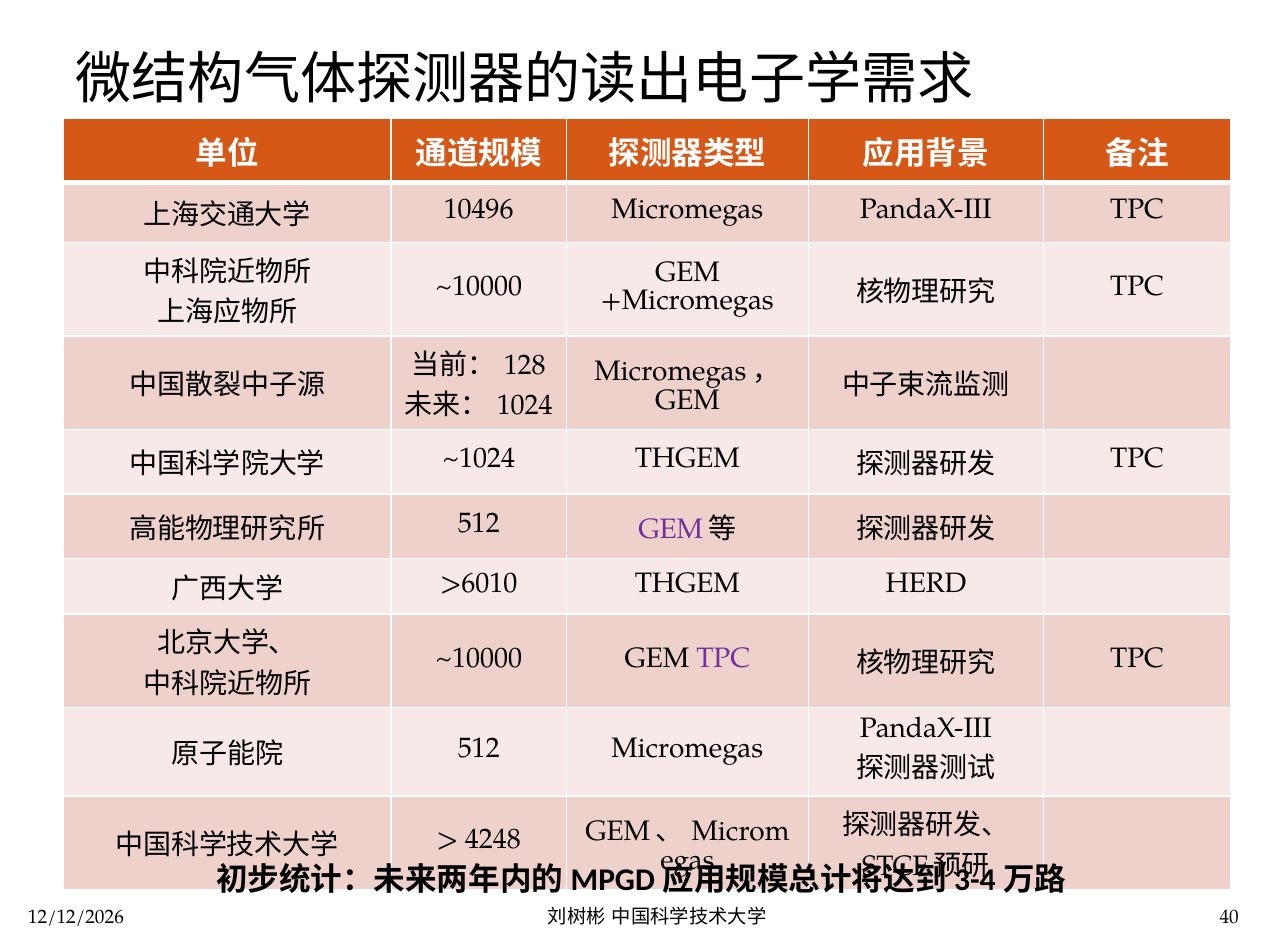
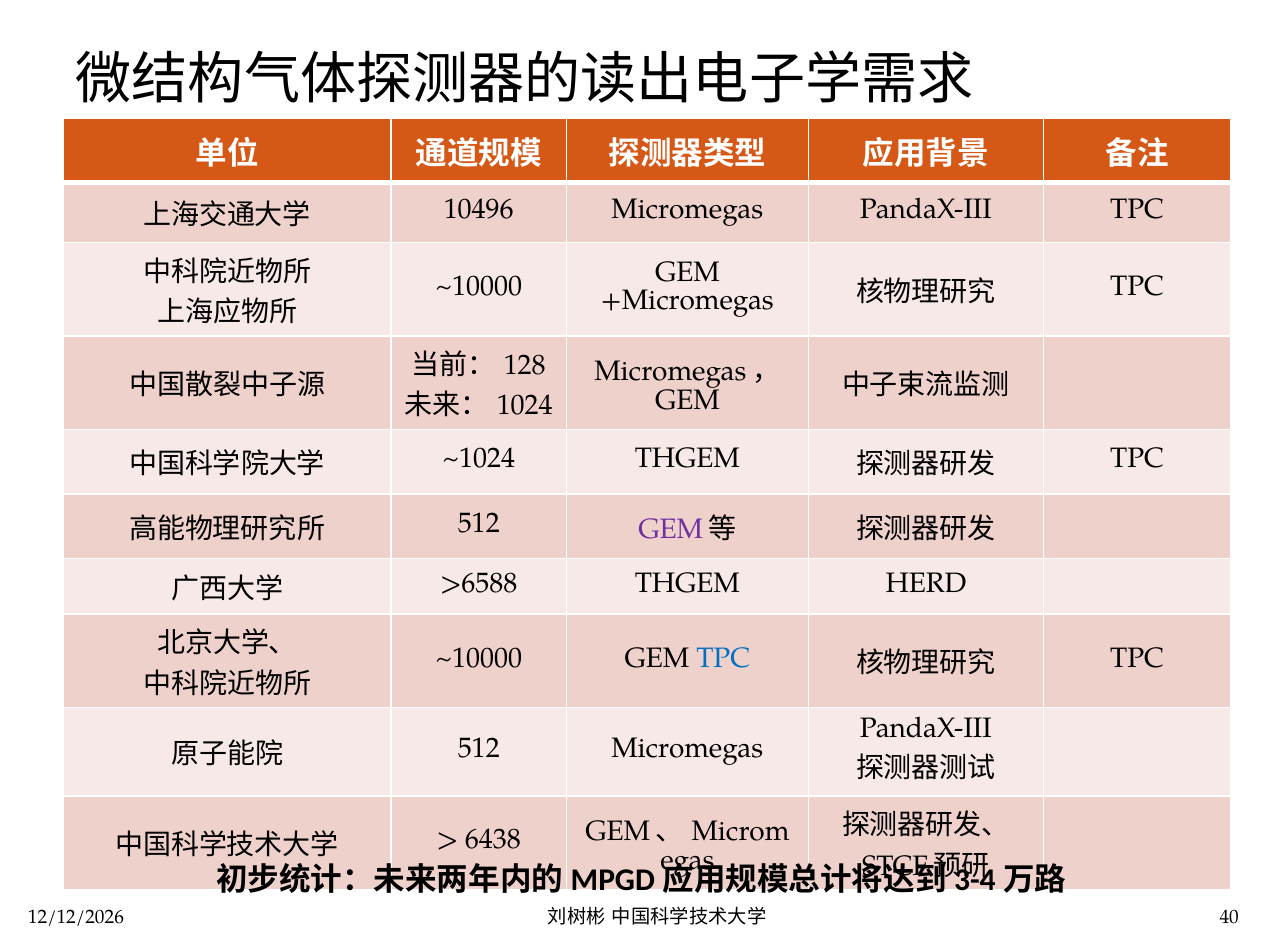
>6010: >6010 -> >6588 (479, 583)
TPC colour: purple -> blue (723, 657)
4248: 4248 -> 6438 (493, 839)
